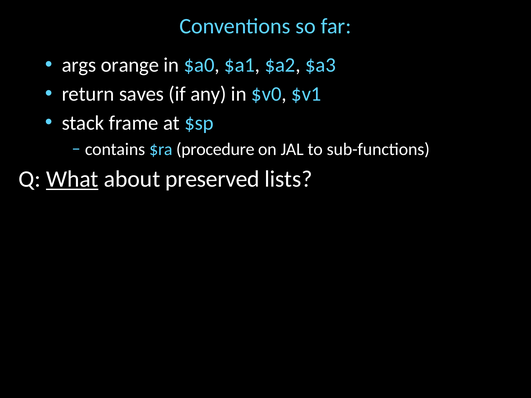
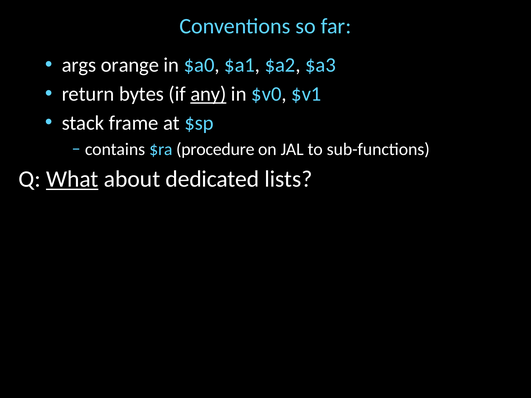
saves: saves -> bytes (142, 94)
any underline: none -> present (208, 94)
preserved: preserved -> dedicated (212, 179)
